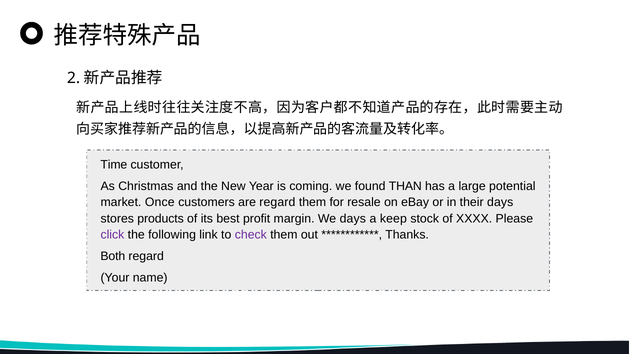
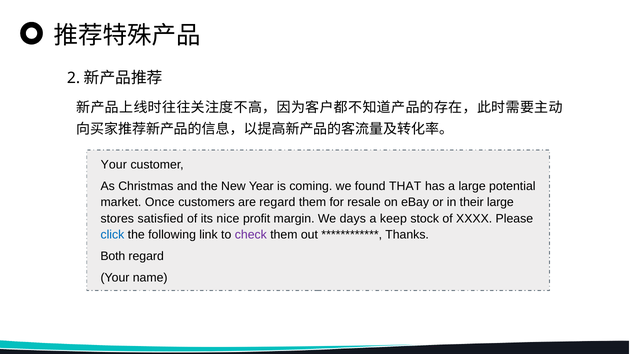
Time: Time -> Your (114, 165)
THAN: THAN -> THAT (405, 186)
their days: days -> large (500, 203)
products: products -> satisfied (160, 219)
best: best -> nice (228, 219)
click colour: purple -> blue (112, 235)
